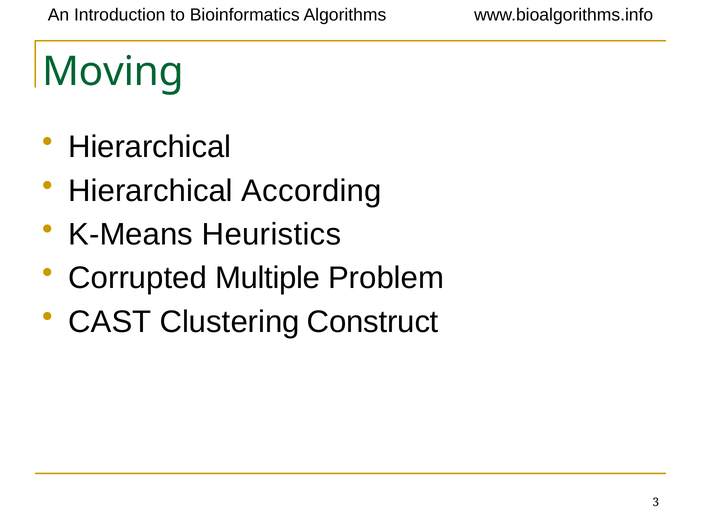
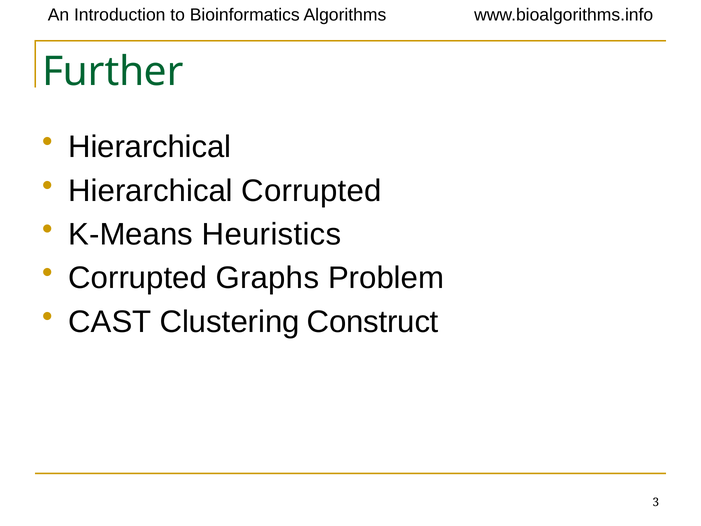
Moving: Moving -> Further (113, 72)
Hierarchical According: According -> Corrupted (312, 191)
Multiple: Multiple -> Graphs (267, 278)
